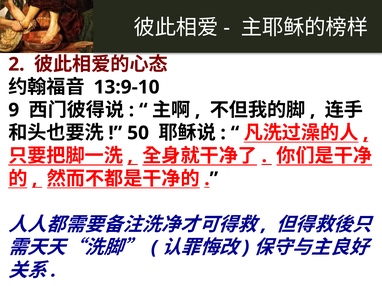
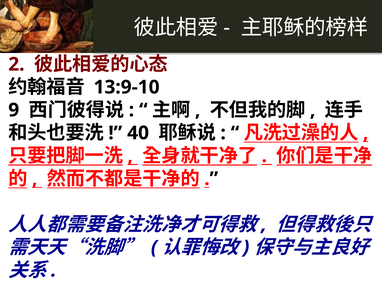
50: 50 -> 40 (138, 133)
